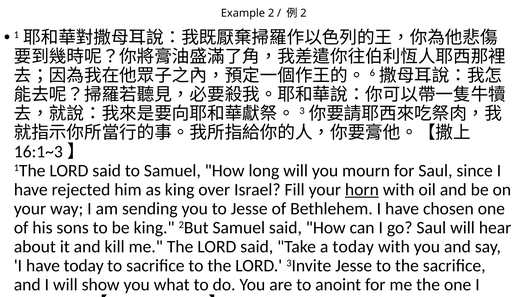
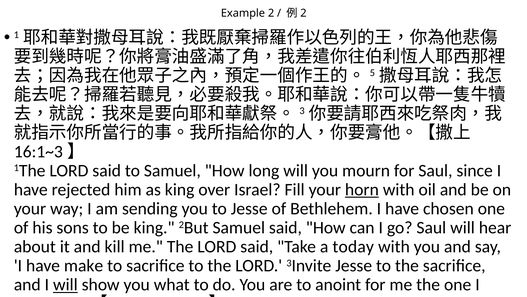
6: 6 -> 5 (372, 73)
have today: today -> make (84, 265)
will underline: none -> present (65, 284)
